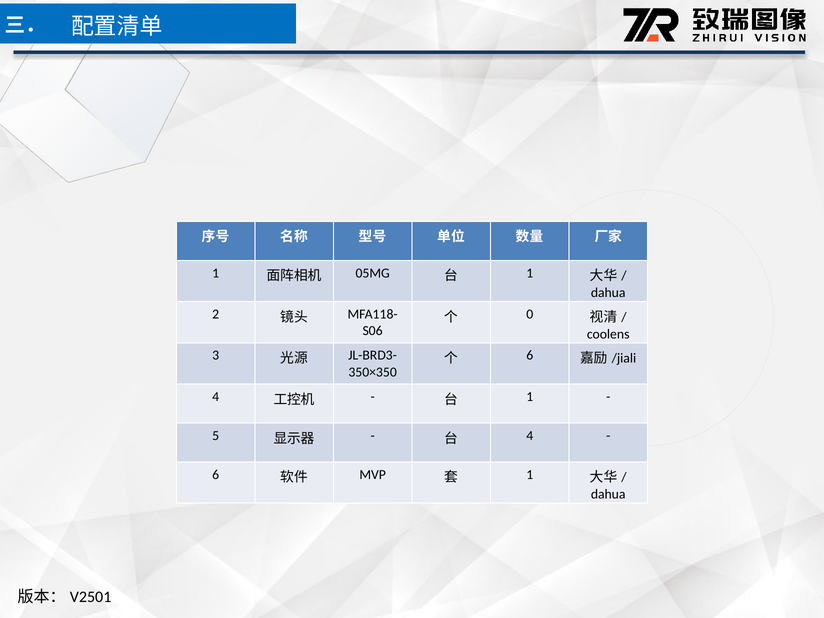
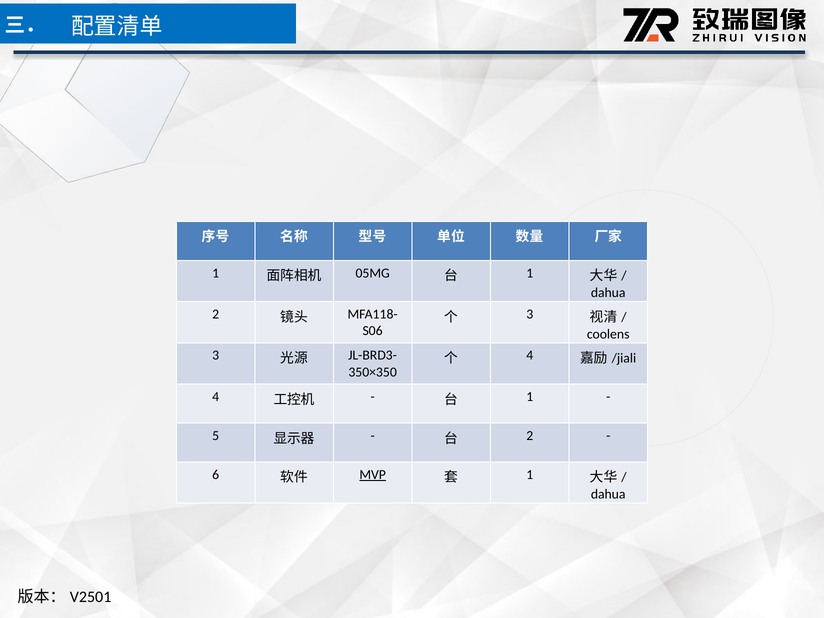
0: 0 -> 3 (530, 314)
6: 6 -> 4 (530, 355)
4: 4 -> 2 (530, 436)
MVP underline: none -> present (373, 475)
